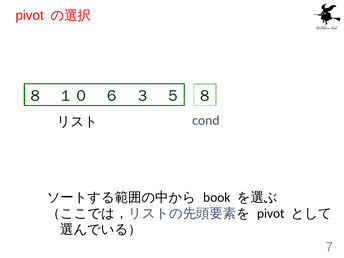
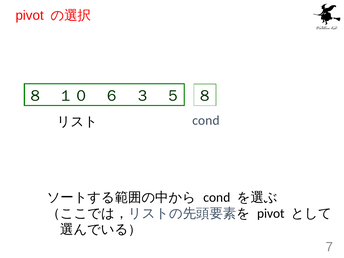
book: book -> cond (217, 197)
